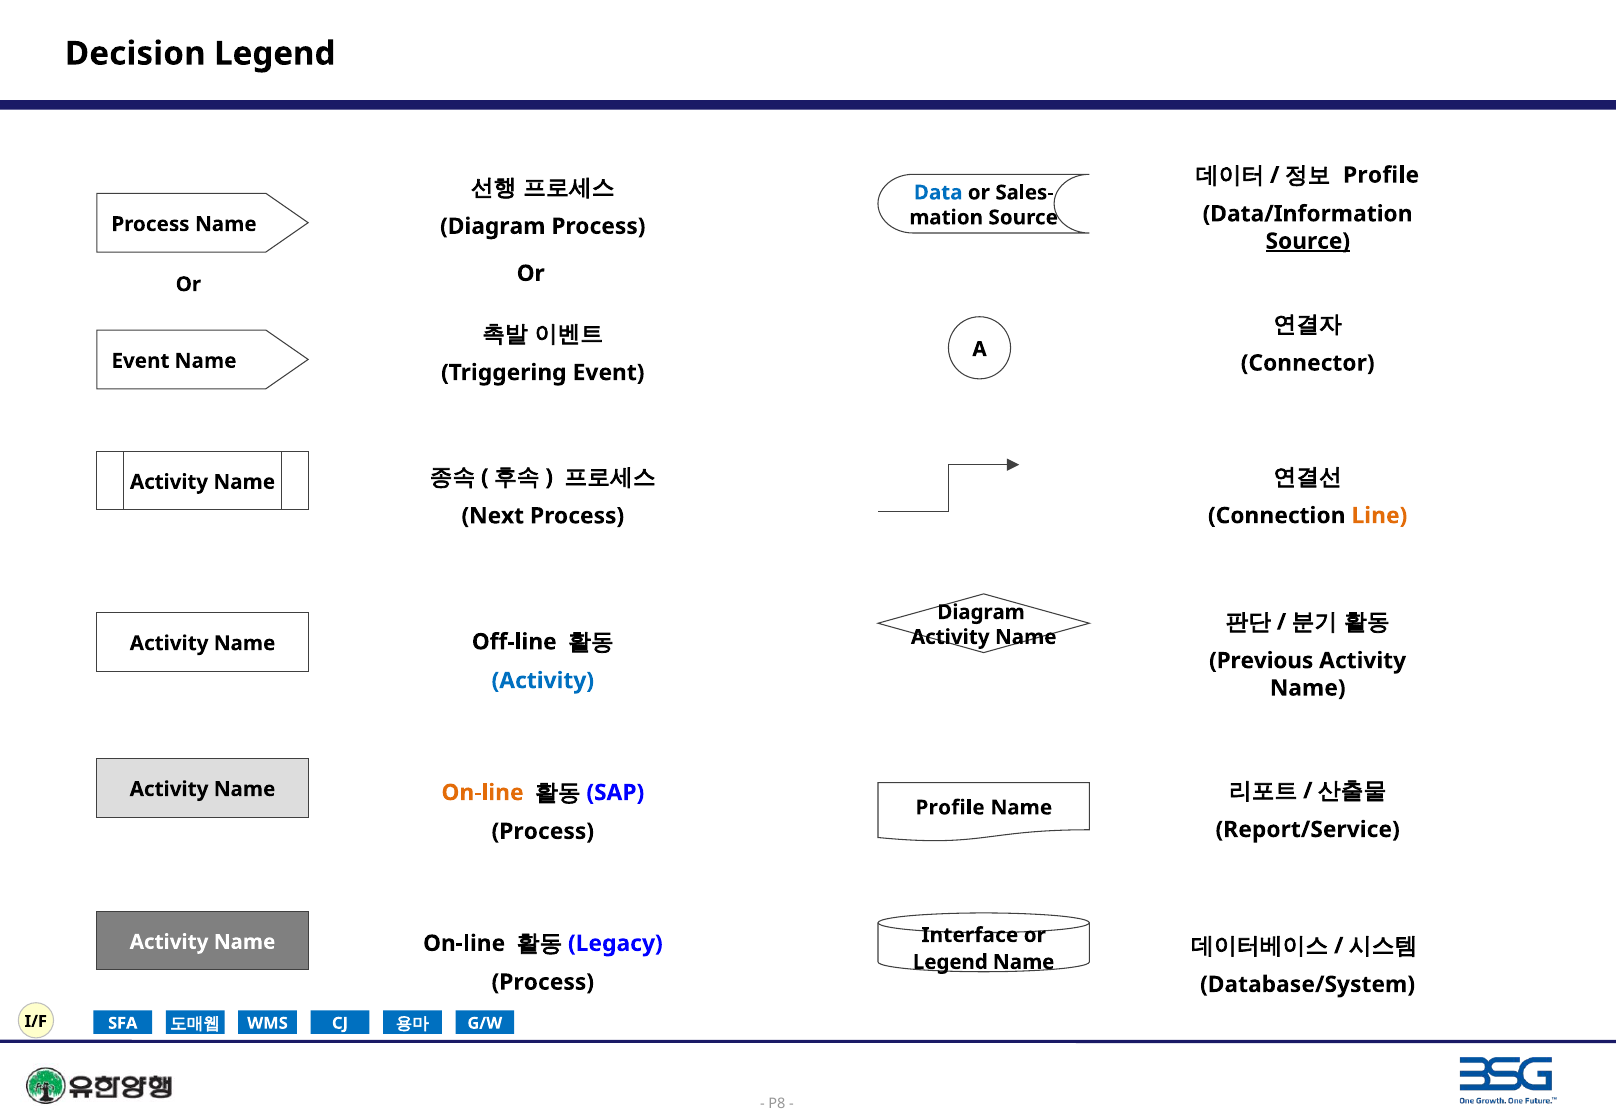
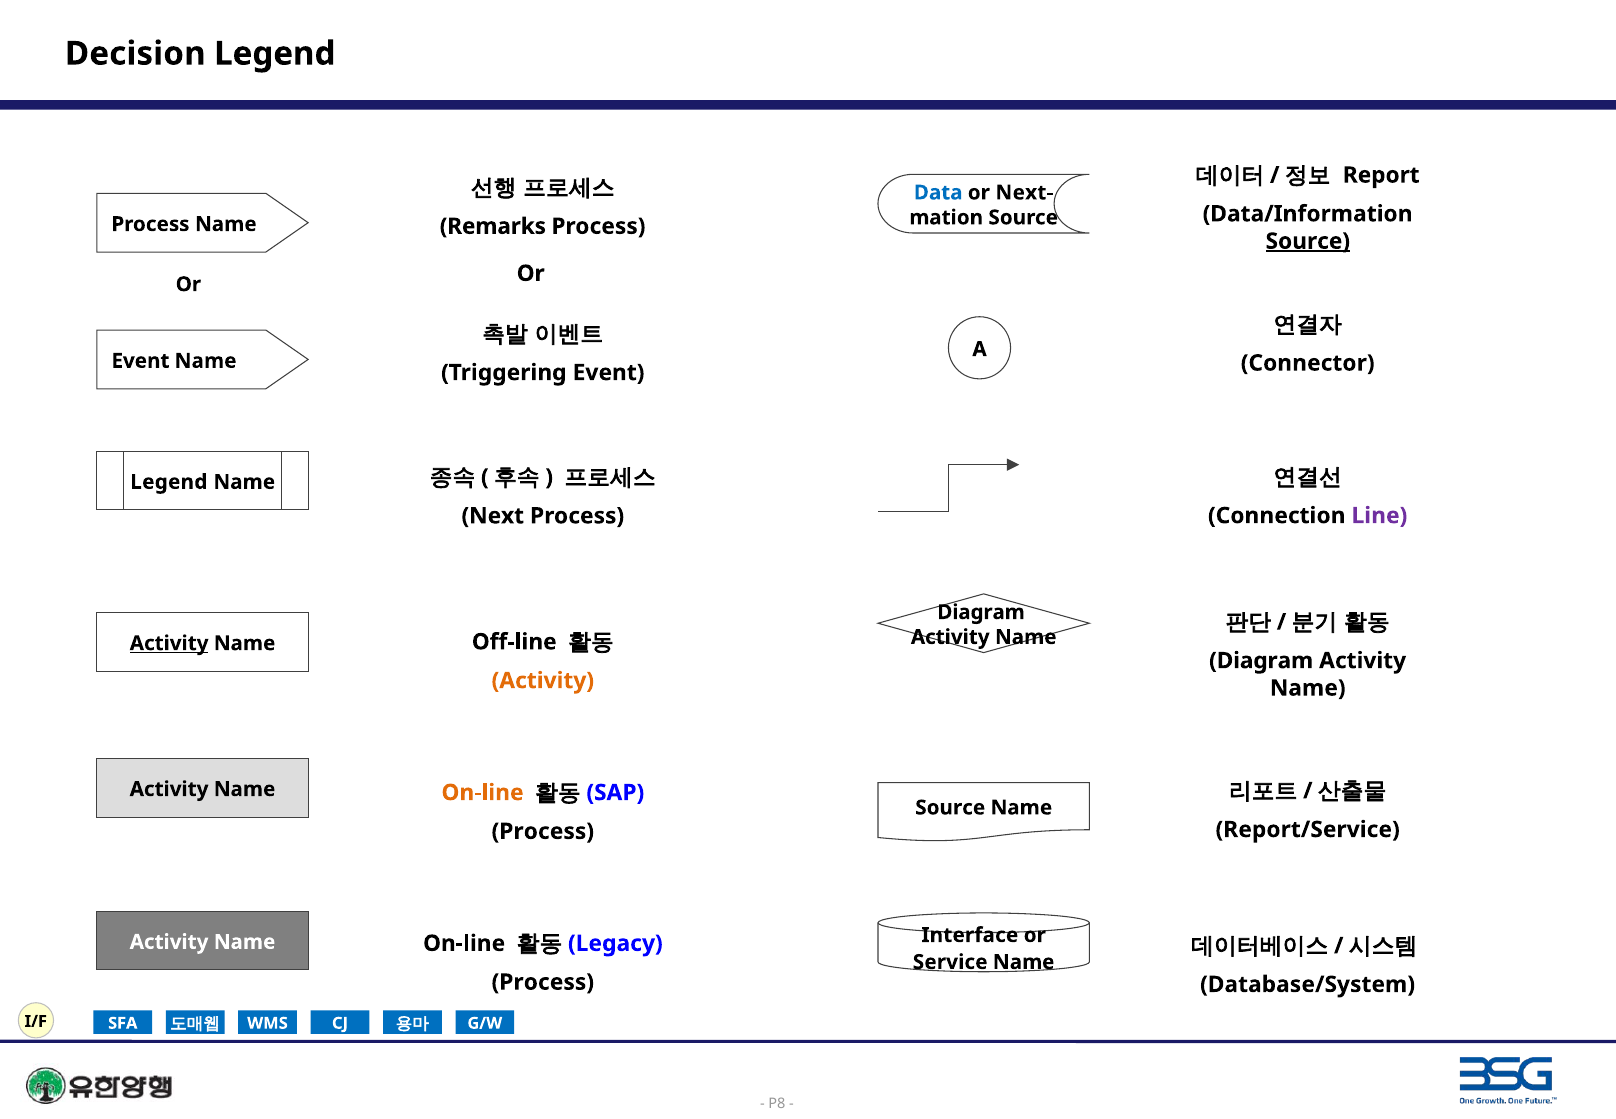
Profile: Profile -> Report (1381, 175)
Sales-: Sales- -> Next- (1024, 193)
Diagram: Diagram -> Remarks (493, 226)
Activity: Activity -> Legend (169, 482)
Line colour: orange -> purple (1379, 516)
Activity underline: none -> present (169, 643)
Previous: Previous -> Diagram (1261, 661)
Activity colour: blue -> orange (543, 681)
Profile: Profile -> Source (950, 808)
Legend: Legend -> Service (950, 962)
